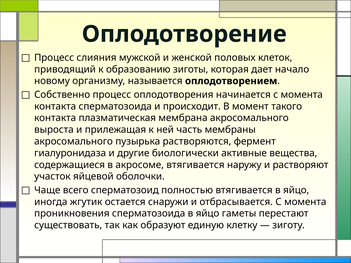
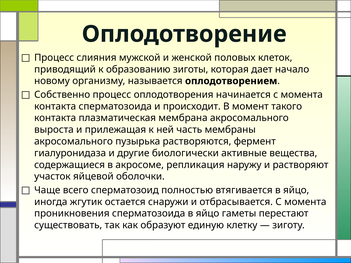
акросоме втягивается: втягивается -> репликация (195, 165)
